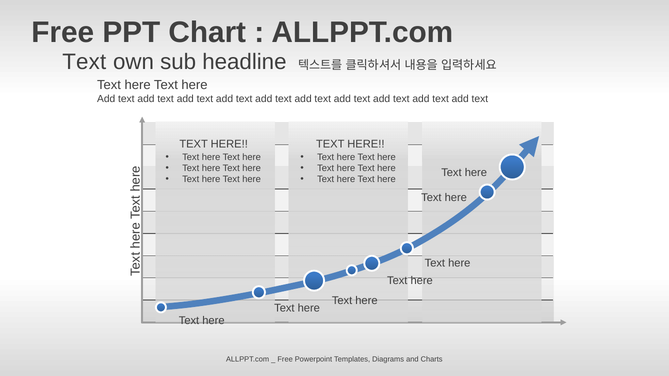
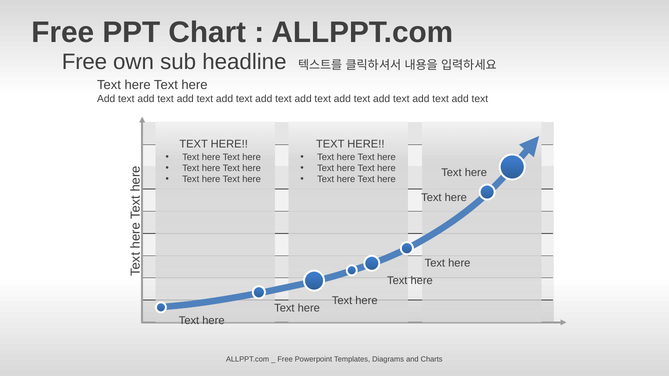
Text: Text -> Free (84, 62)
